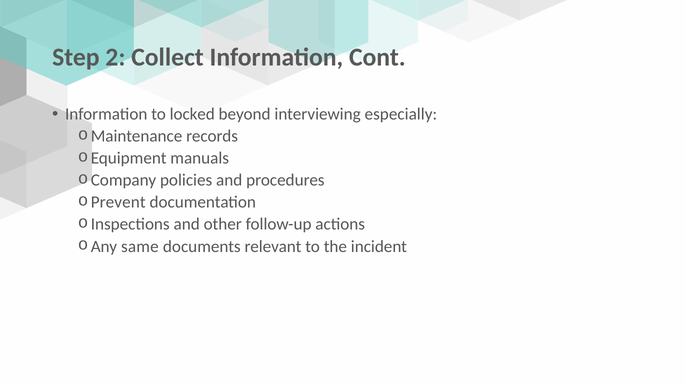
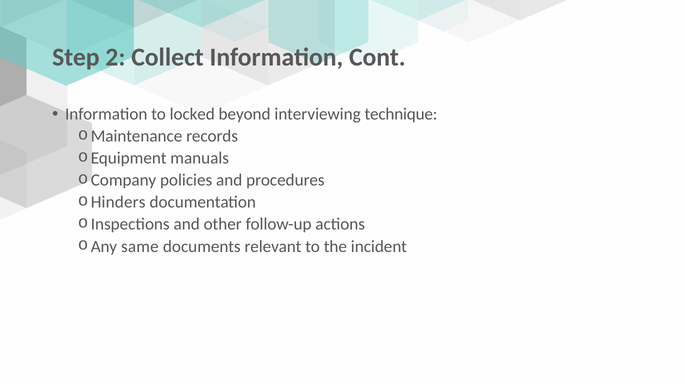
especially: especially -> technique (401, 114)
Prevent: Prevent -> Hinders (118, 202)
